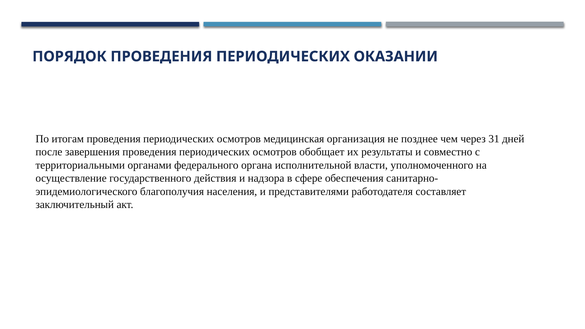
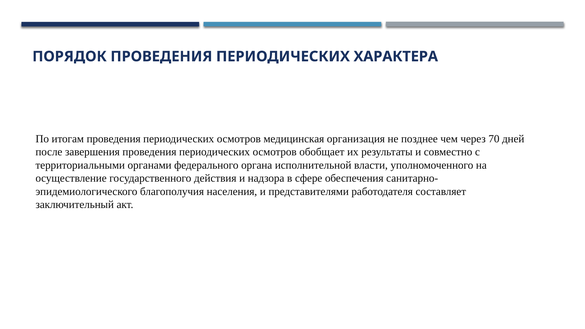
ОКАЗАНИИ: ОКАЗАНИИ -> ХАРАКТЕРА (396, 56)
31: 31 -> 70 (494, 139)
